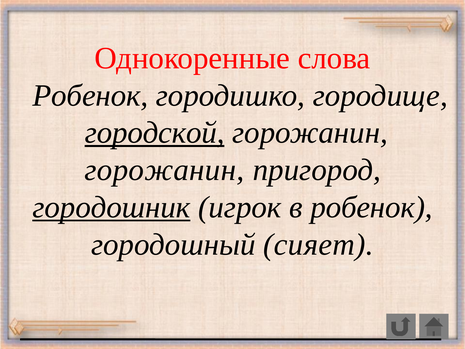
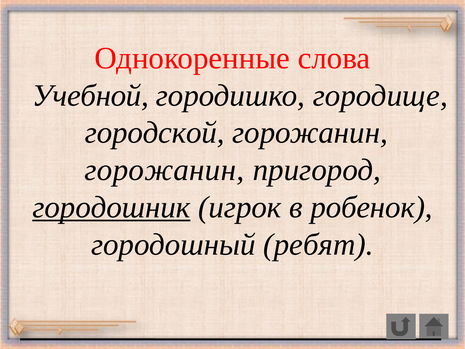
Робенок: Робенок -> Учебной (90, 95)
городской underline: present -> none (155, 133)
сияет: сияет -> ребят (318, 244)
